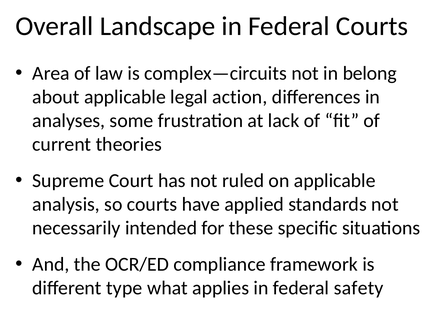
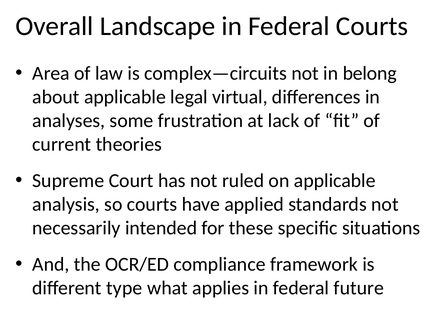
action: action -> virtual (240, 97)
safety: safety -> future (359, 289)
